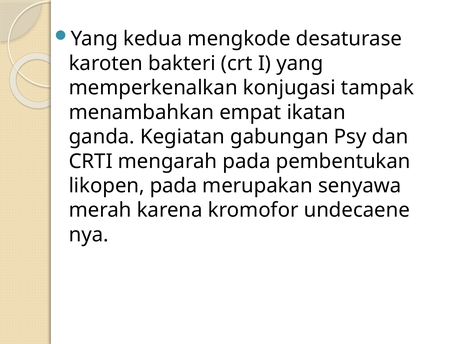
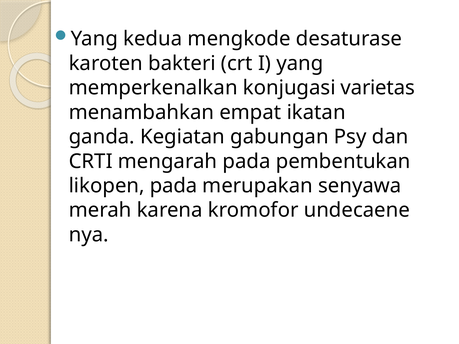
tampak: tampak -> varietas (378, 88)
